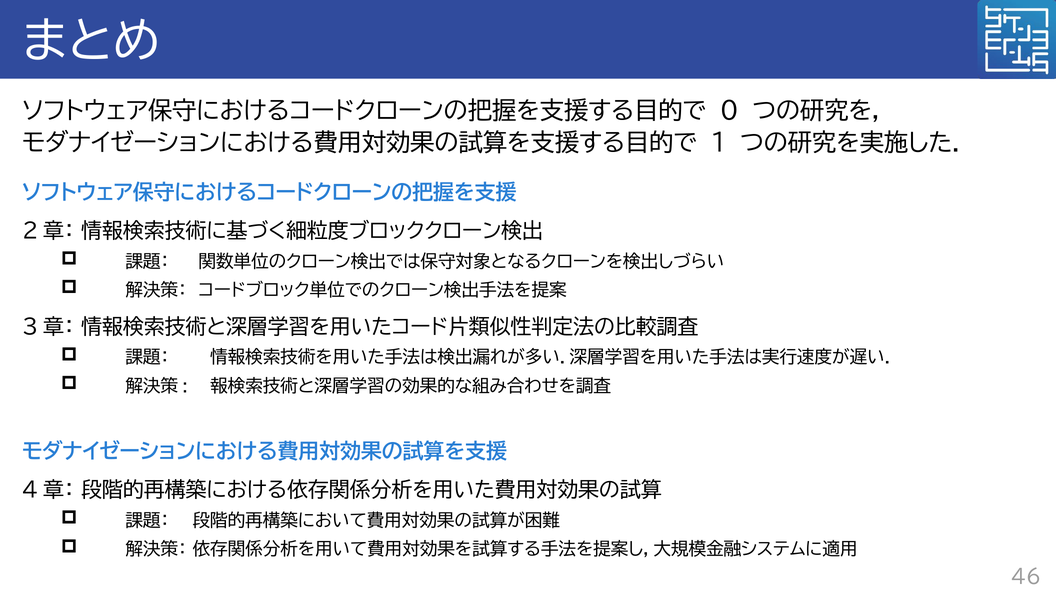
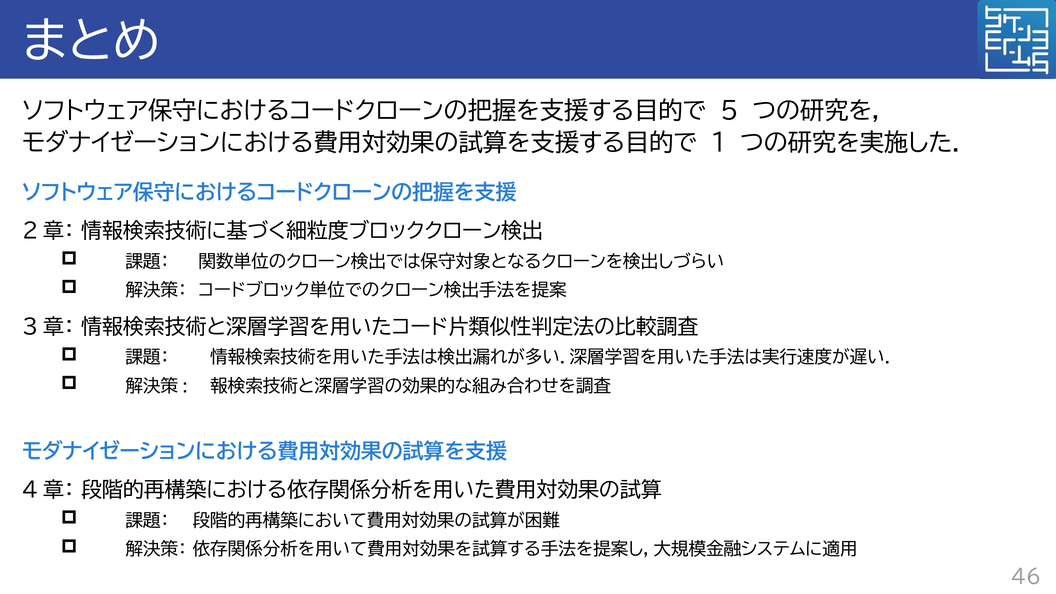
0: 0 -> 5 (729, 112)
